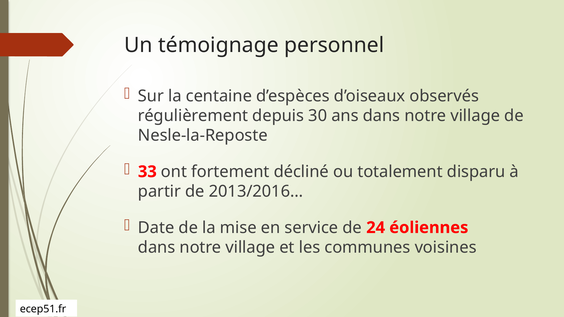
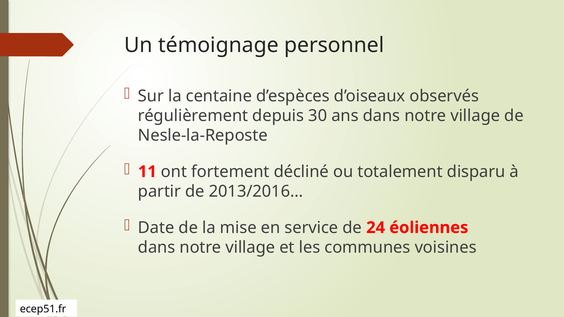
33: 33 -> 11 (147, 172)
